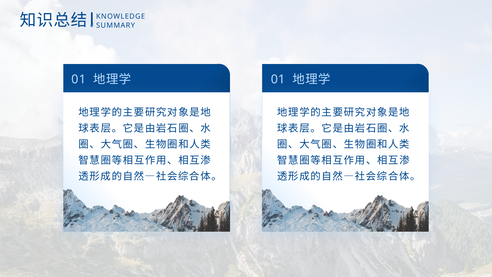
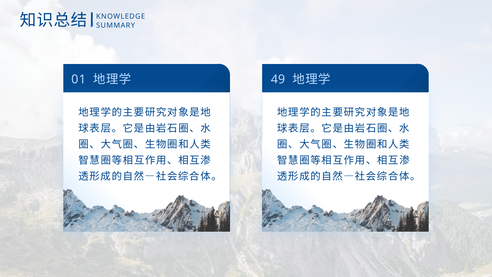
01: 01 -> 49 (278, 79)
